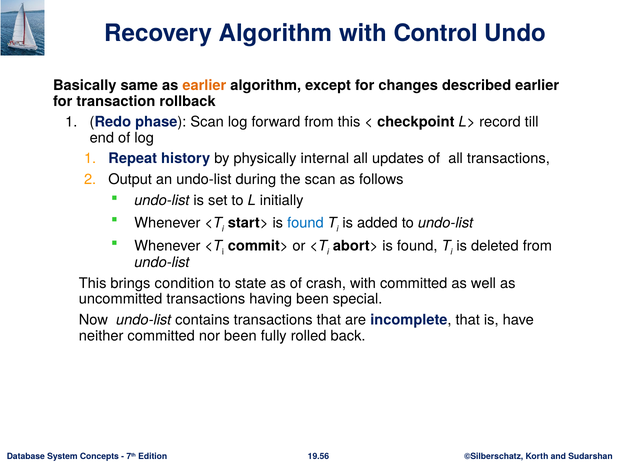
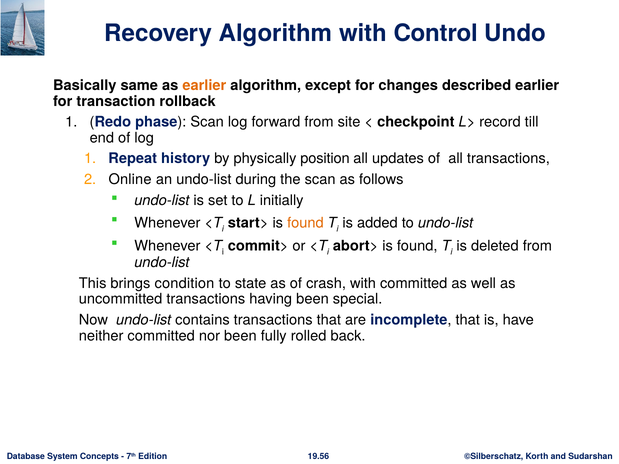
from this: this -> site (349, 122)
internal: internal -> position (325, 159)
Output: Output -> Online (130, 180)
found colour: blue -> orange (305, 223)
